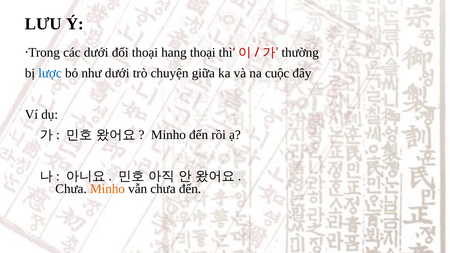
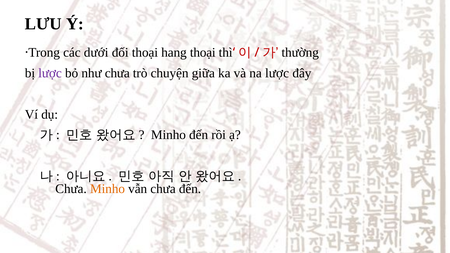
lược colour: blue -> purple (50, 73)
như dưới: dưới -> chưa (117, 73)
na cuộc: cuộc -> lược (277, 73)
